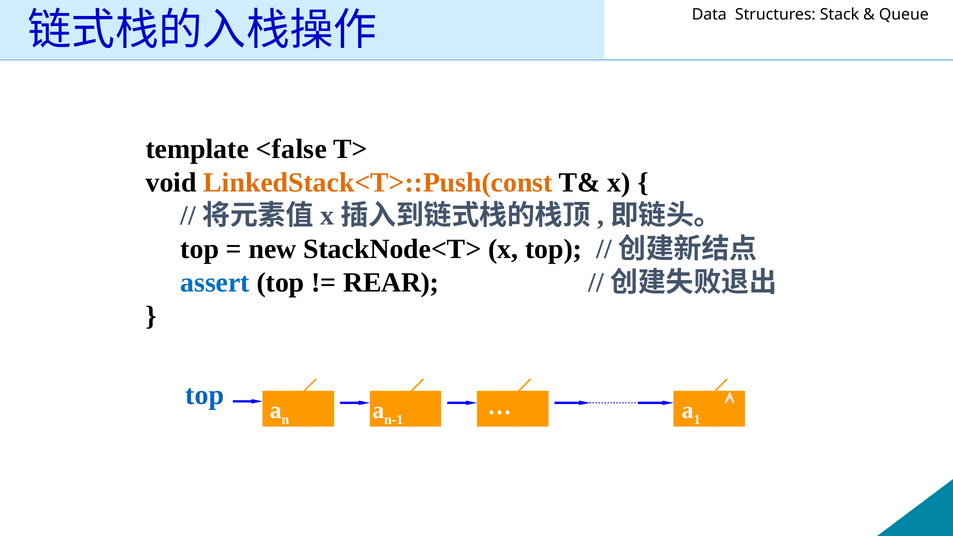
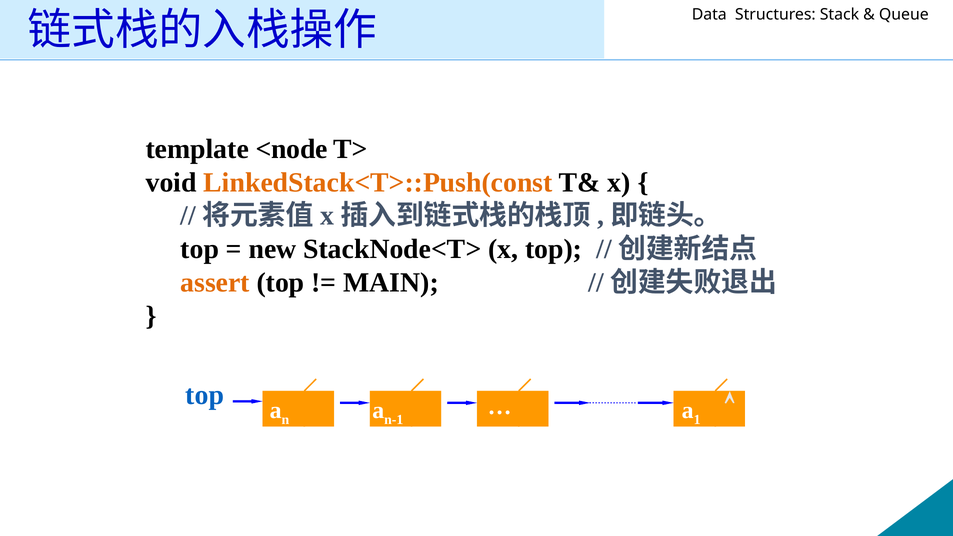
<false: <false -> <node (292, 149)
assert colour: blue -> orange (215, 283)
REAR: REAR -> MAIN (391, 283)
